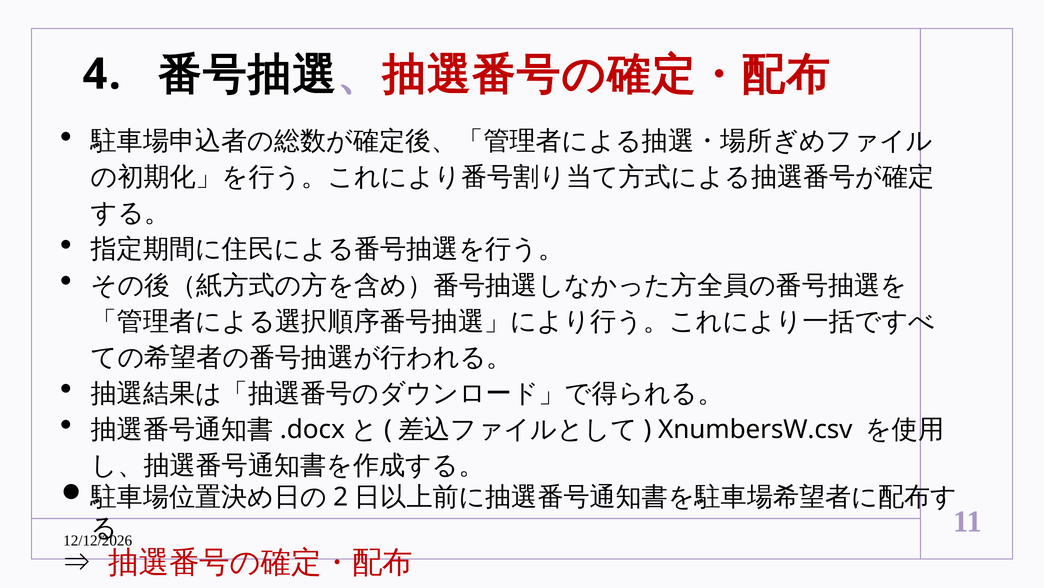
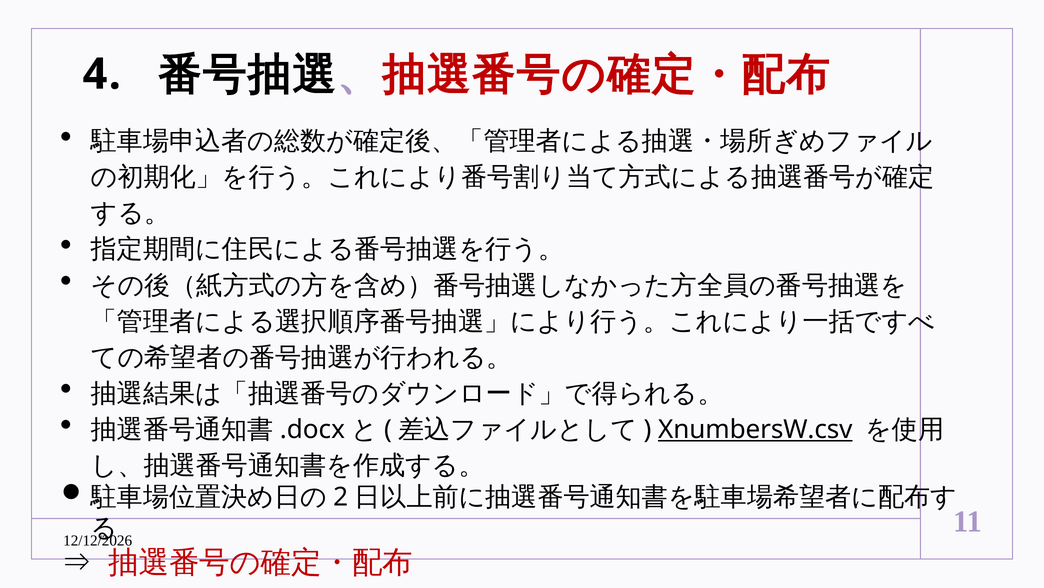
XnumbersW.csv underline: none -> present (755, 429)
